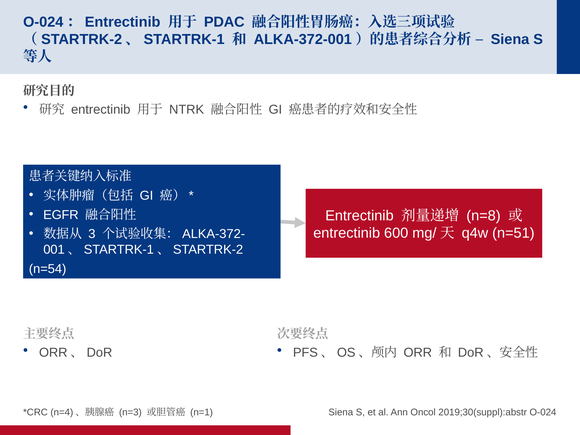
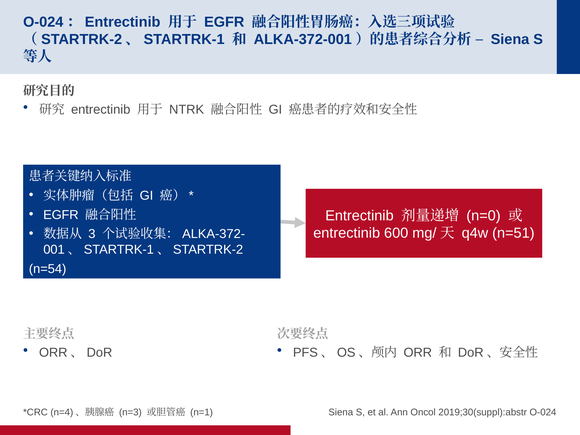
PDAC: PDAC -> EGFR (224, 22)
n=8: n=8 -> n=0 (483, 216)
